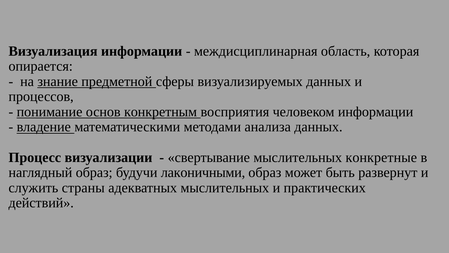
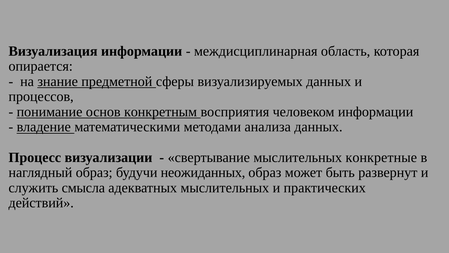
лаконичными: лаконичными -> неожиданных (203, 172)
страны: страны -> смысла (83, 187)
